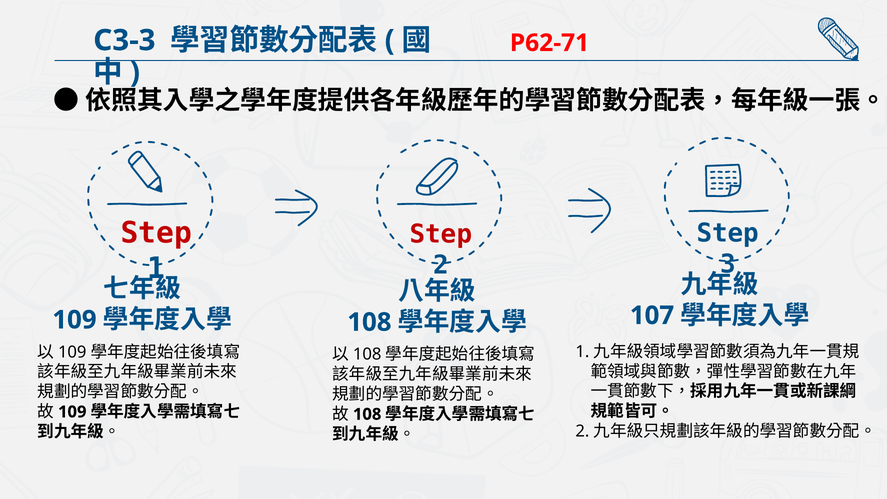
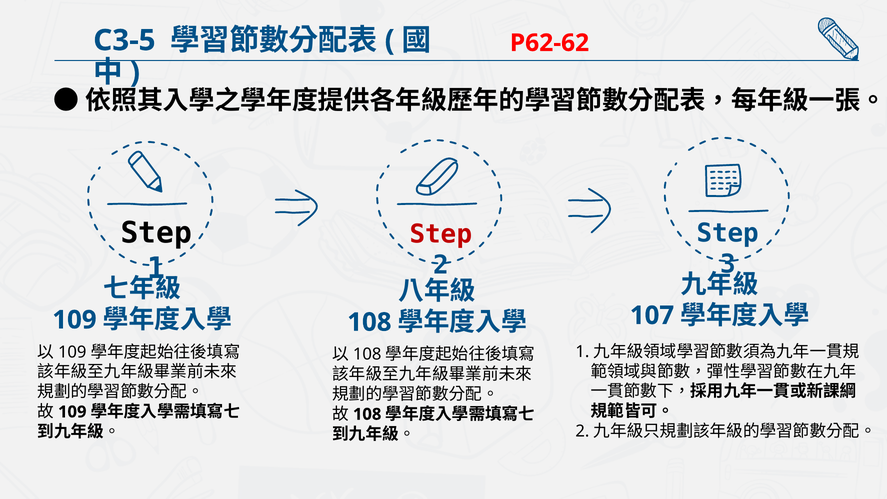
C3-3: C3-3 -> C3-5 (124, 40)
P62-71: P62-71 -> P62-62 (550, 43)
Step colour: red -> black (156, 233)
